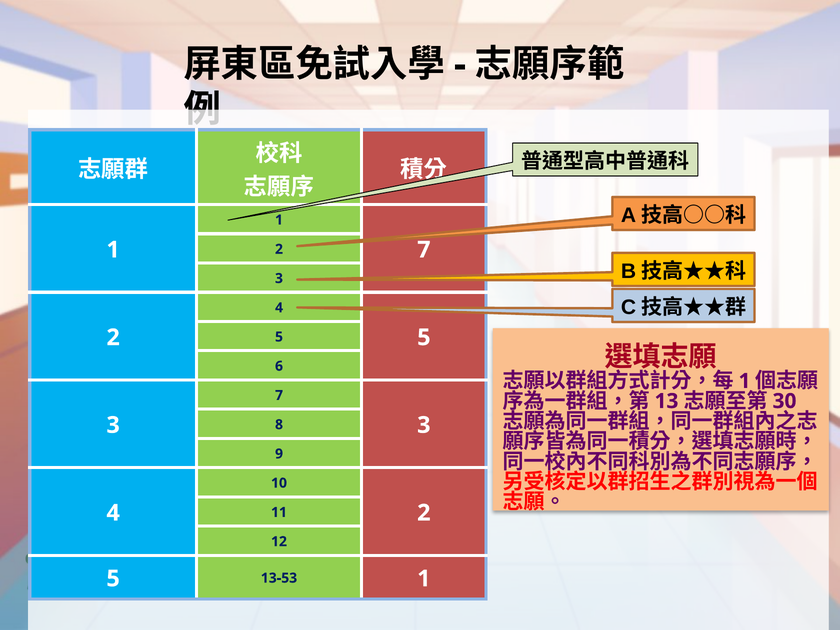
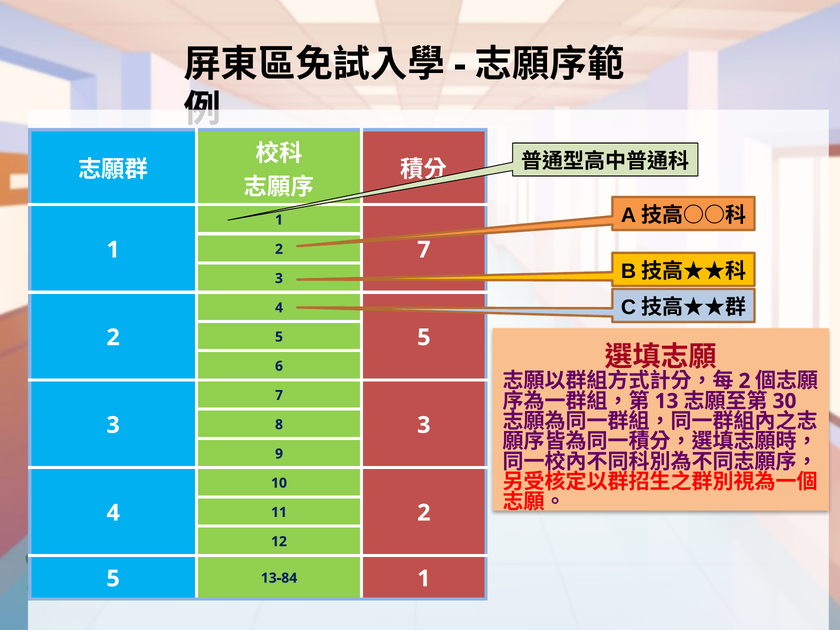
1: 1 -> 2 (745, 381)
13-53: 13-53 -> 13-84 (279, 578)
